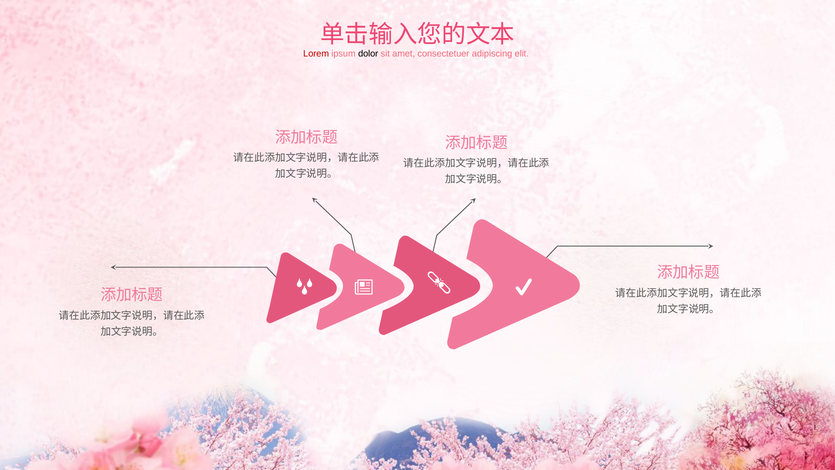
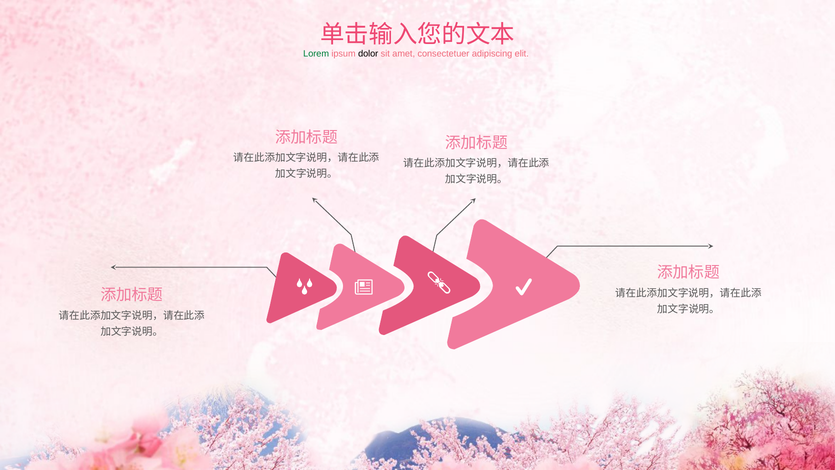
Lorem colour: red -> green (316, 54)
